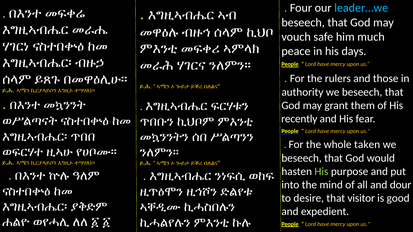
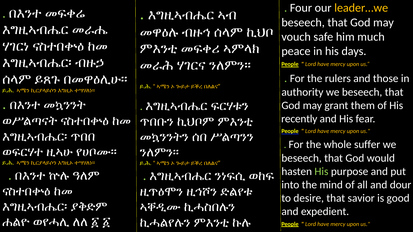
leader…we colour: light blue -> yellow (361, 8)
taken: taken -> suffer (367, 145)
visitor: visitor -> savior (361, 198)
